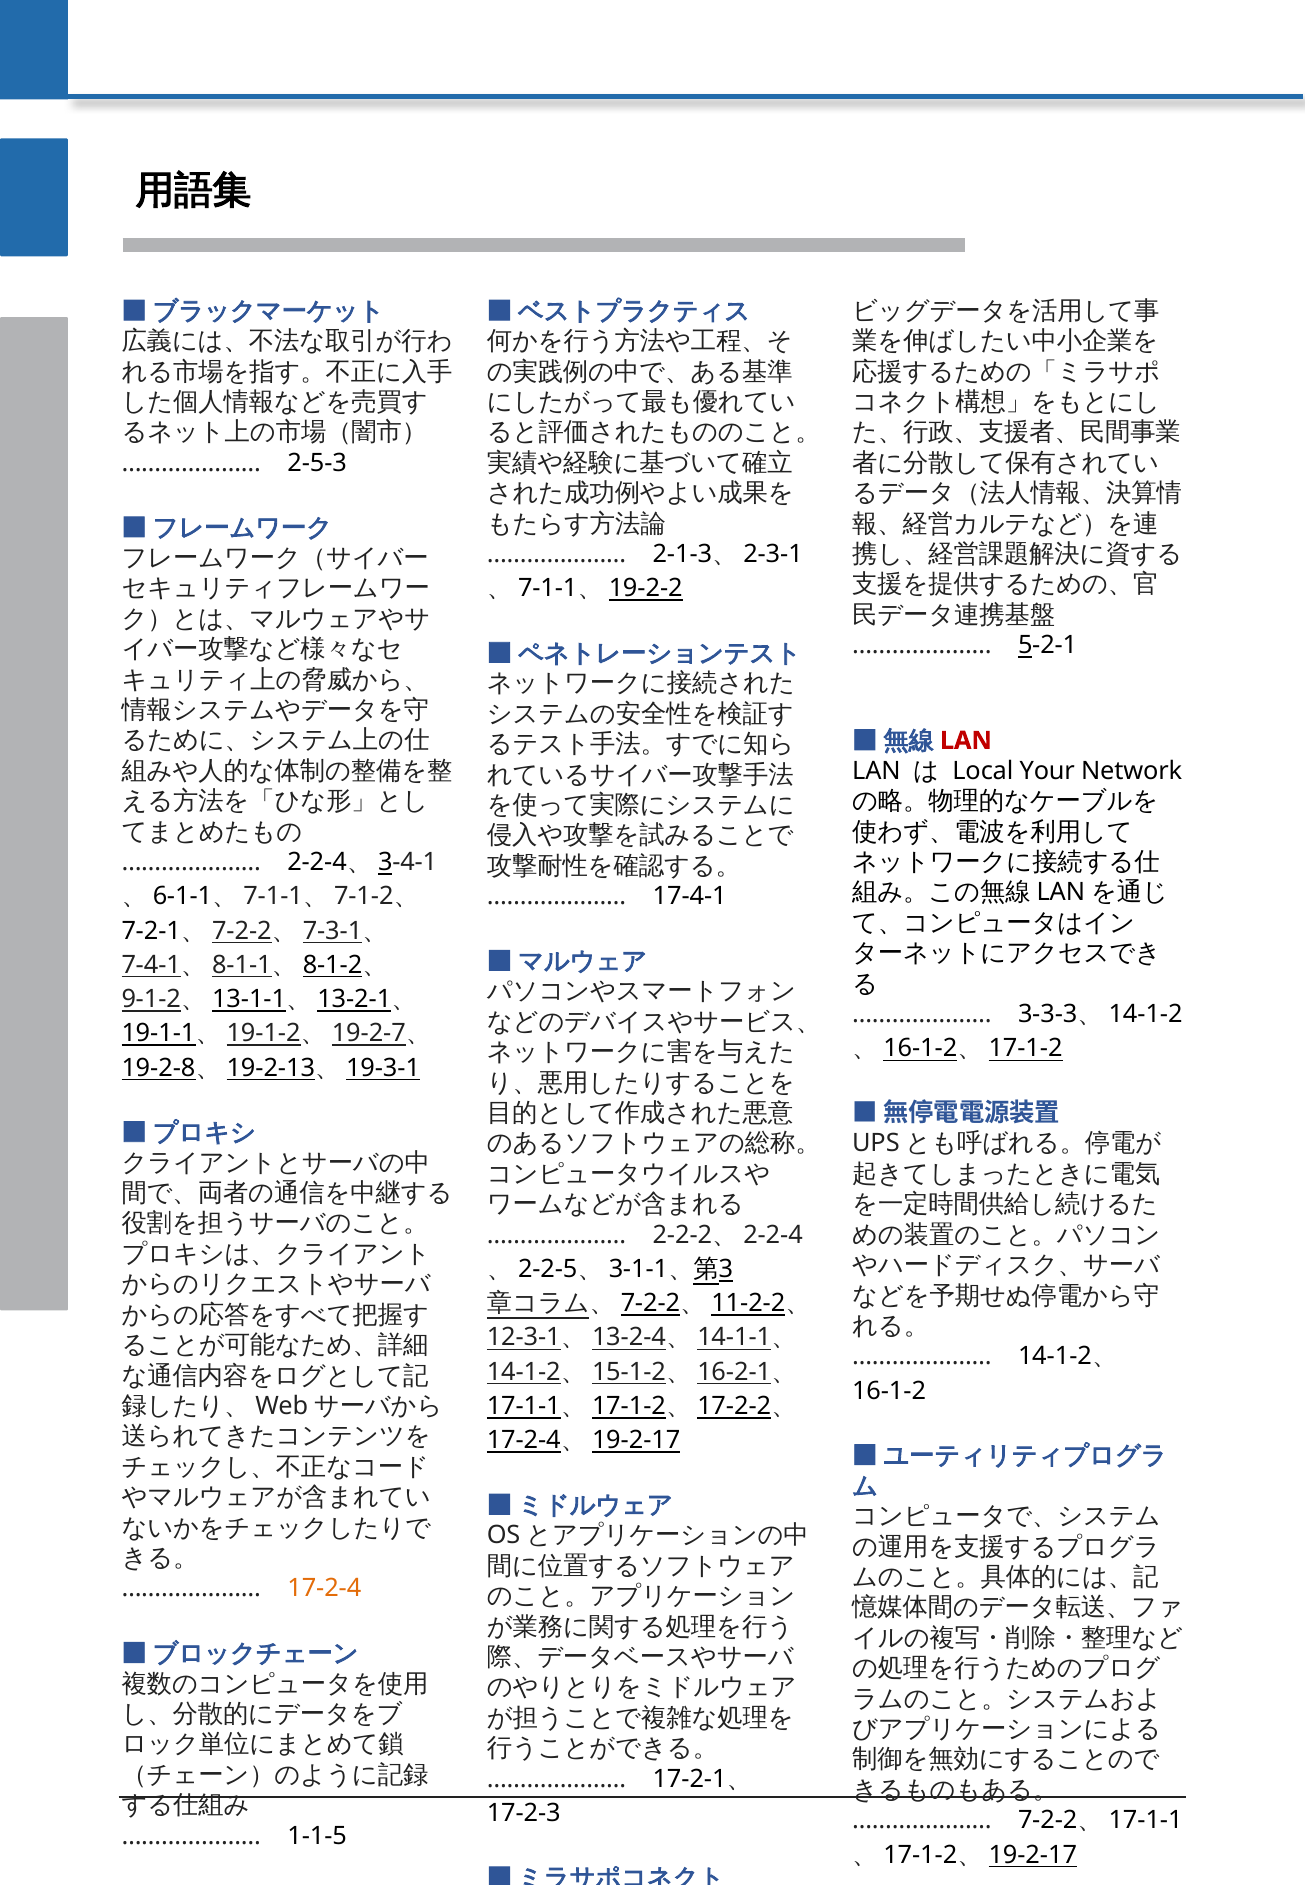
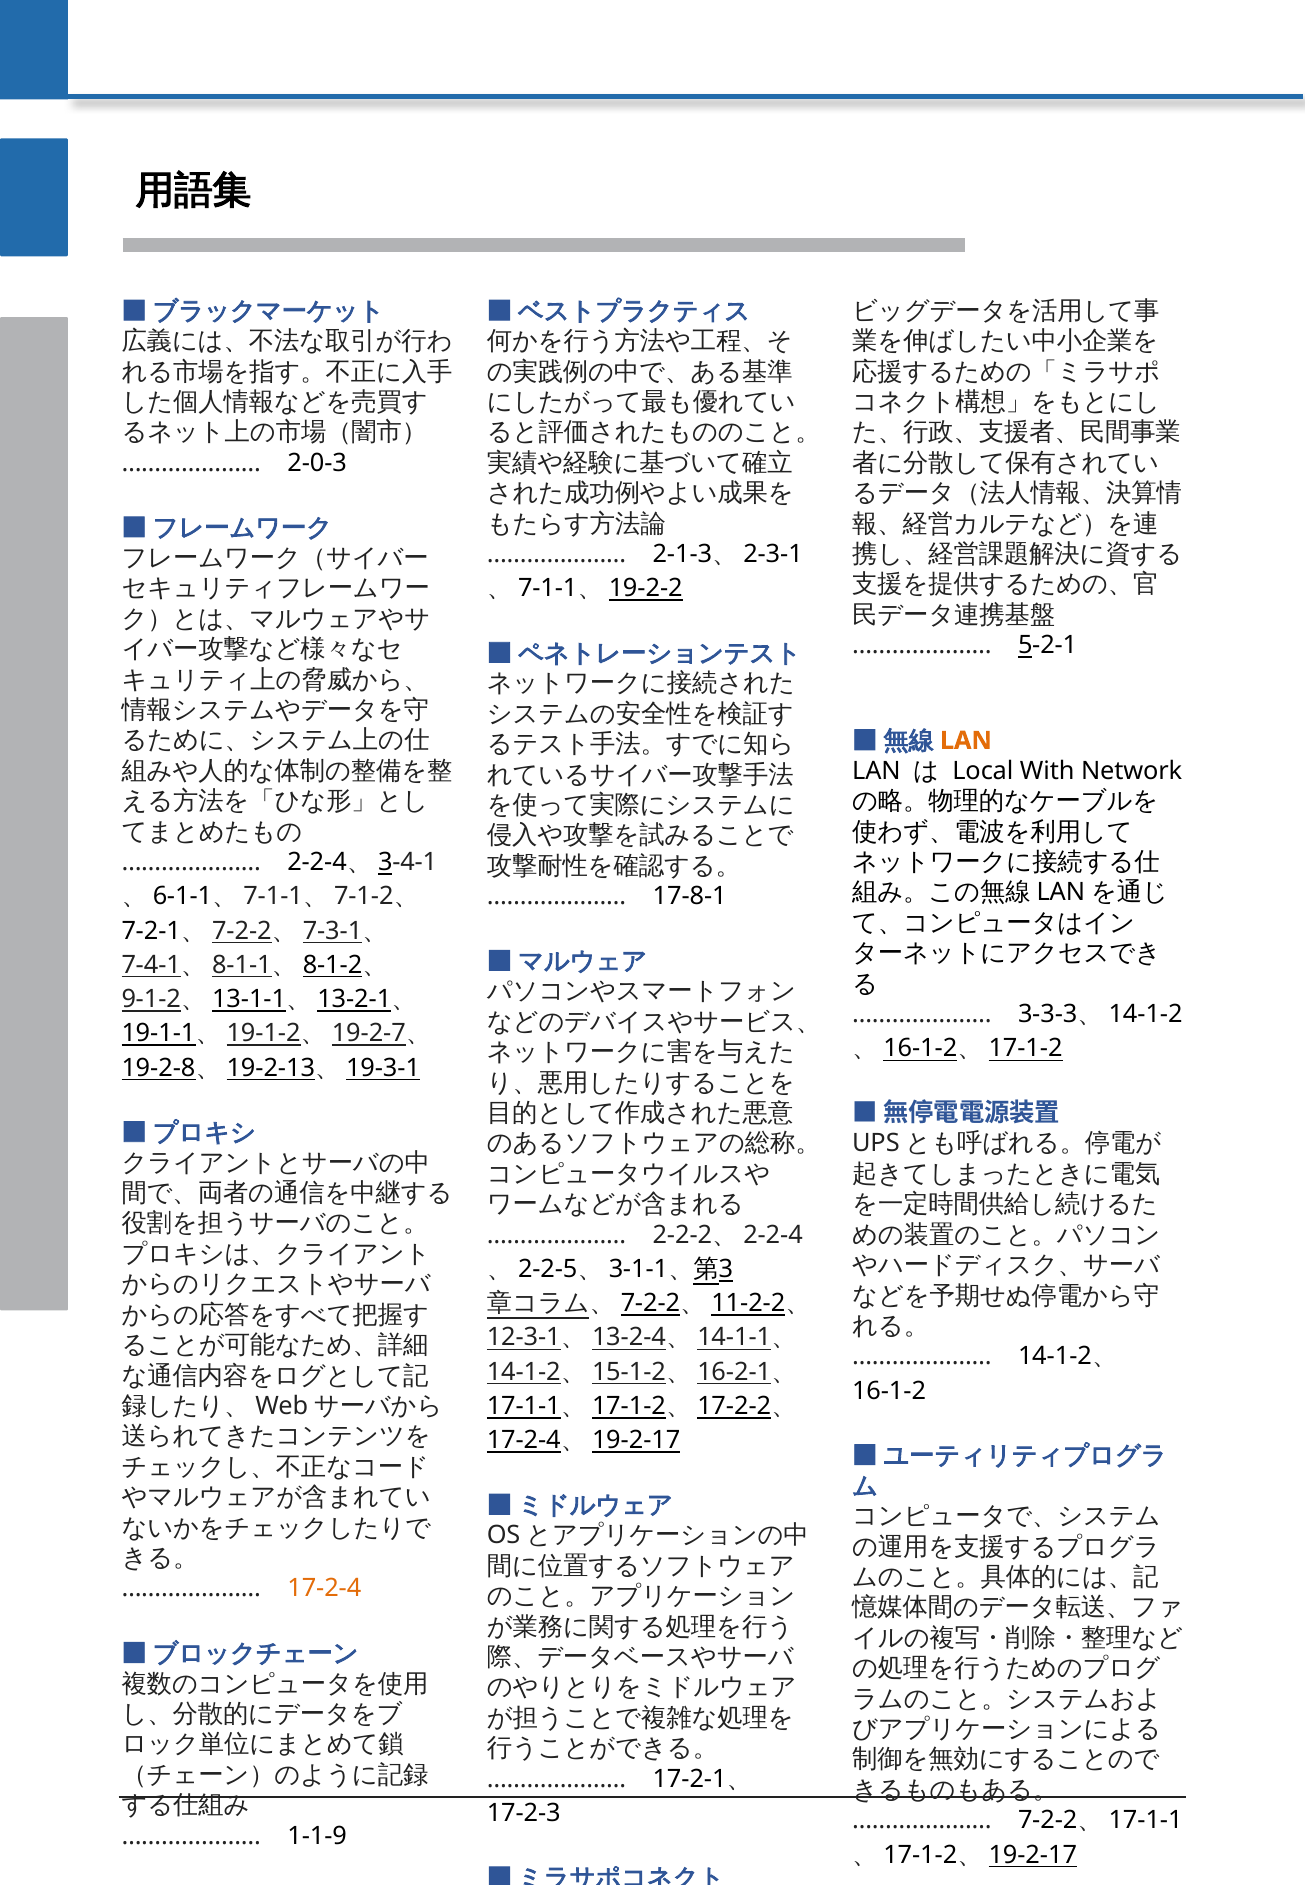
2-5-3: 2-5-3 -> 2-0-3 (317, 463)
LAN colour: red -> orange (966, 741)
Your: Your -> With (1047, 771)
17-4-1: 17-4-1 -> 17-8-1 (690, 896)
1-1-5: 1-1-5 -> 1-1-9 (317, 1836)
